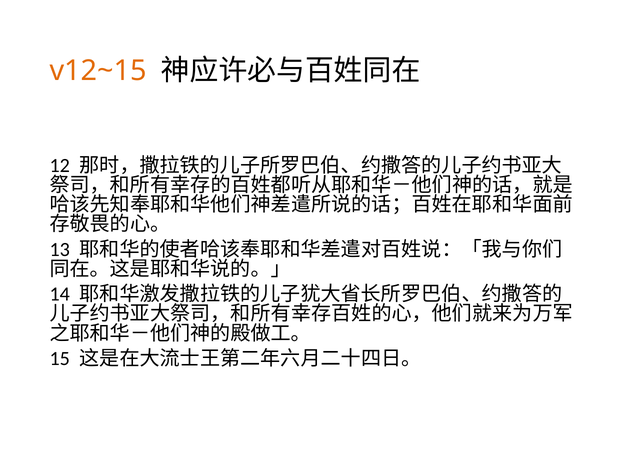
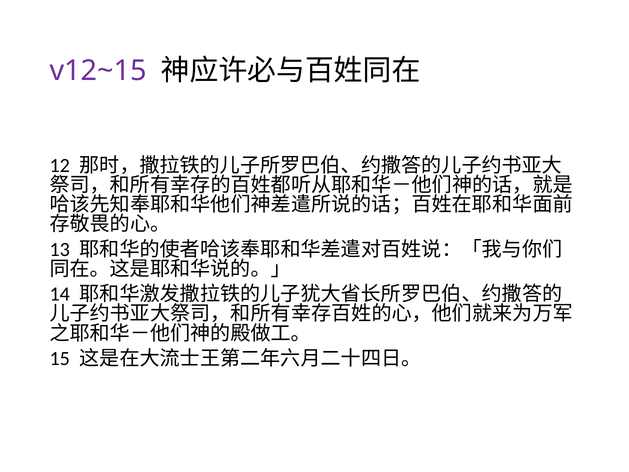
v12~15 colour: orange -> purple (98, 71)
